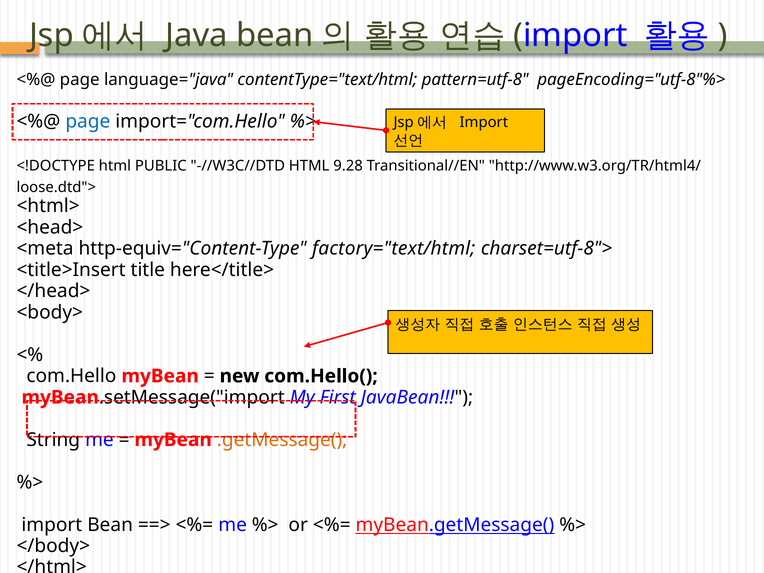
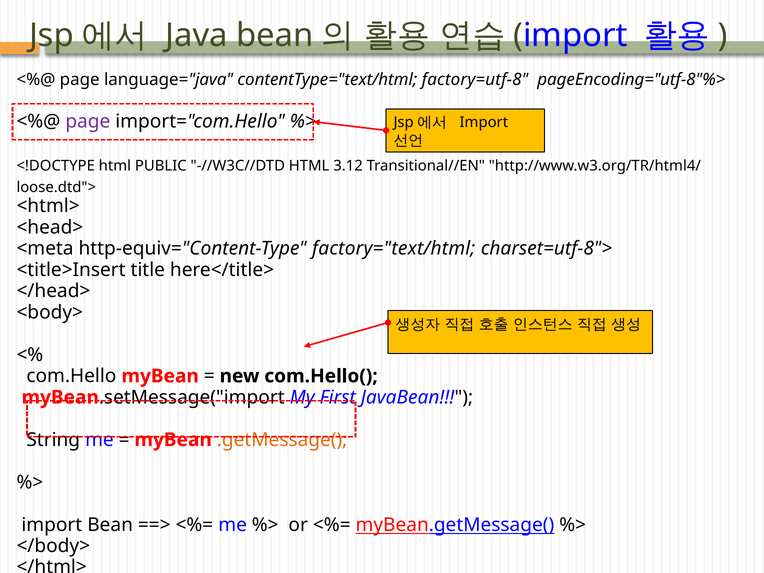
pattern=utf-8: pattern=utf-8 -> factory=utf-8 (475, 80)
page colour: blue -> purple (88, 121)
9.28: 9.28 -> 3.12 (348, 166)
